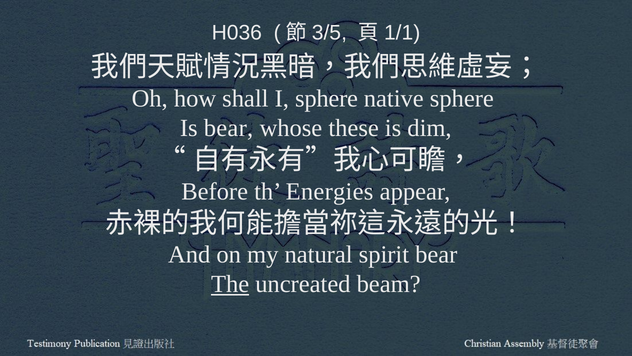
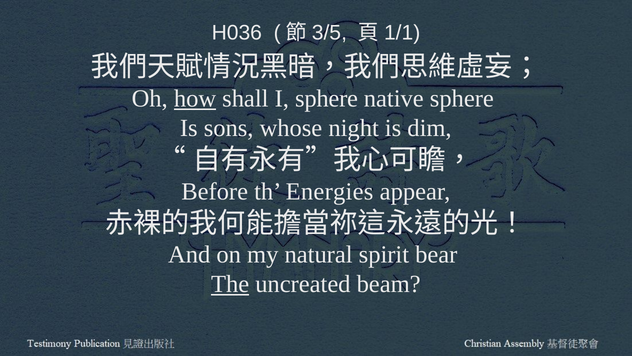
how underline: none -> present (195, 98)
Is bear: bear -> sons (229, 128)
these: these -> night (354, 128)
